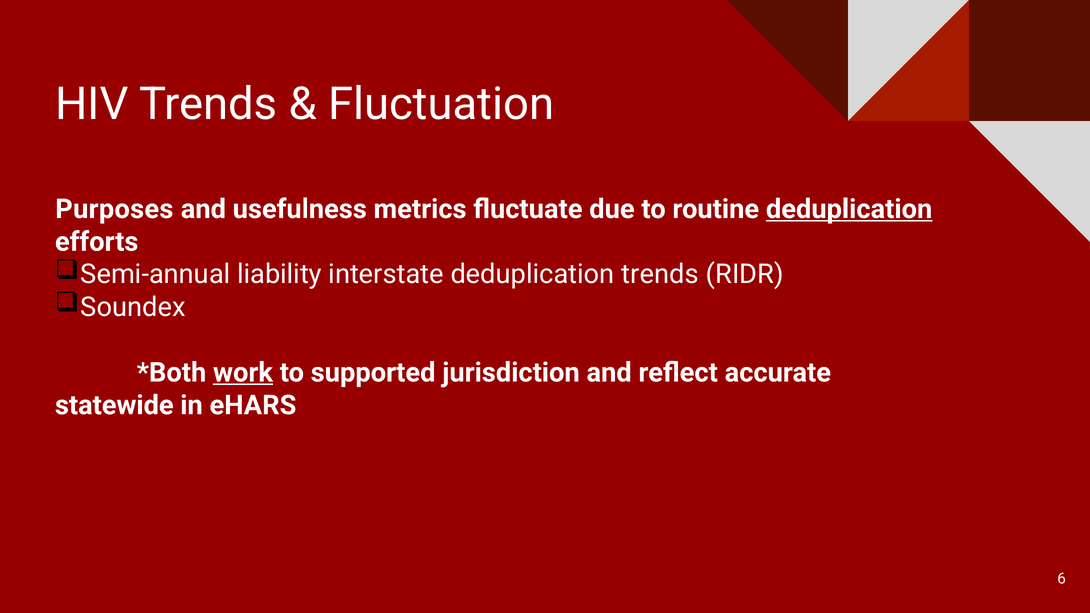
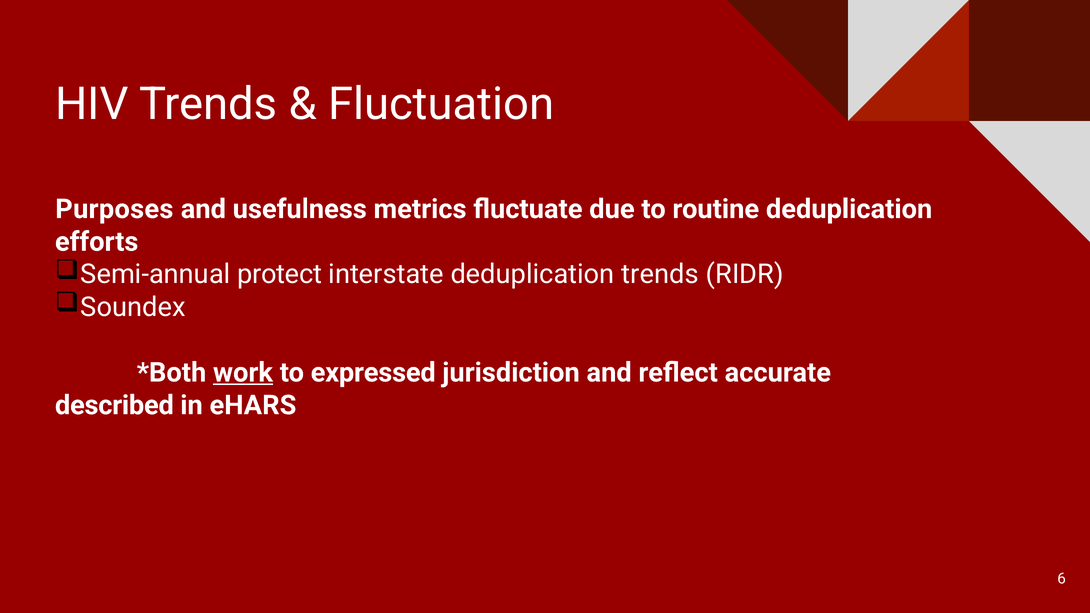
deduplication underline: present -> none (849, 209)
liability: liability -> protect (280, 275)
supported: supported -> expressed (373, 373)
statewide: statewide -> described (114, 405)
